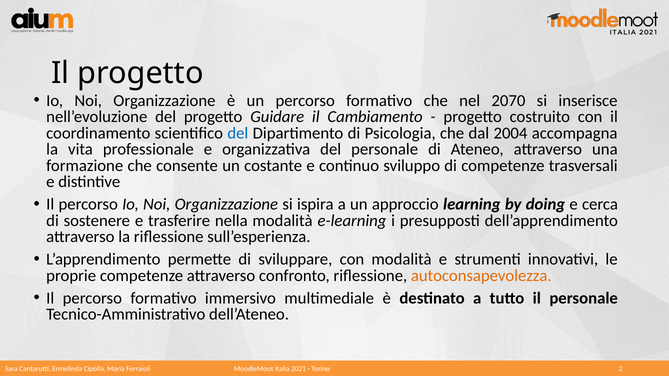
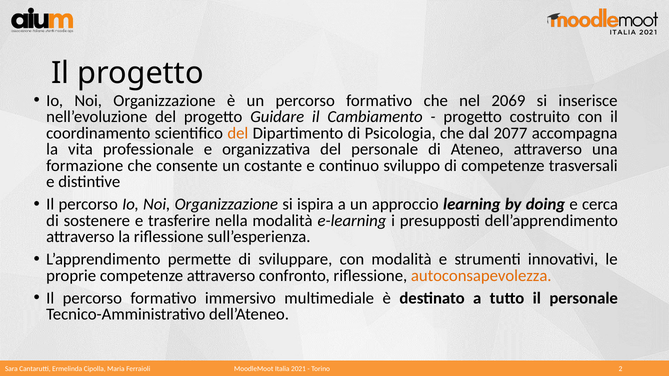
2070: 2070 -> 2069 (508, 101)
del colour: blue -> orange (238, 133)
2004: 2004 -> 2077 (510, 133)
